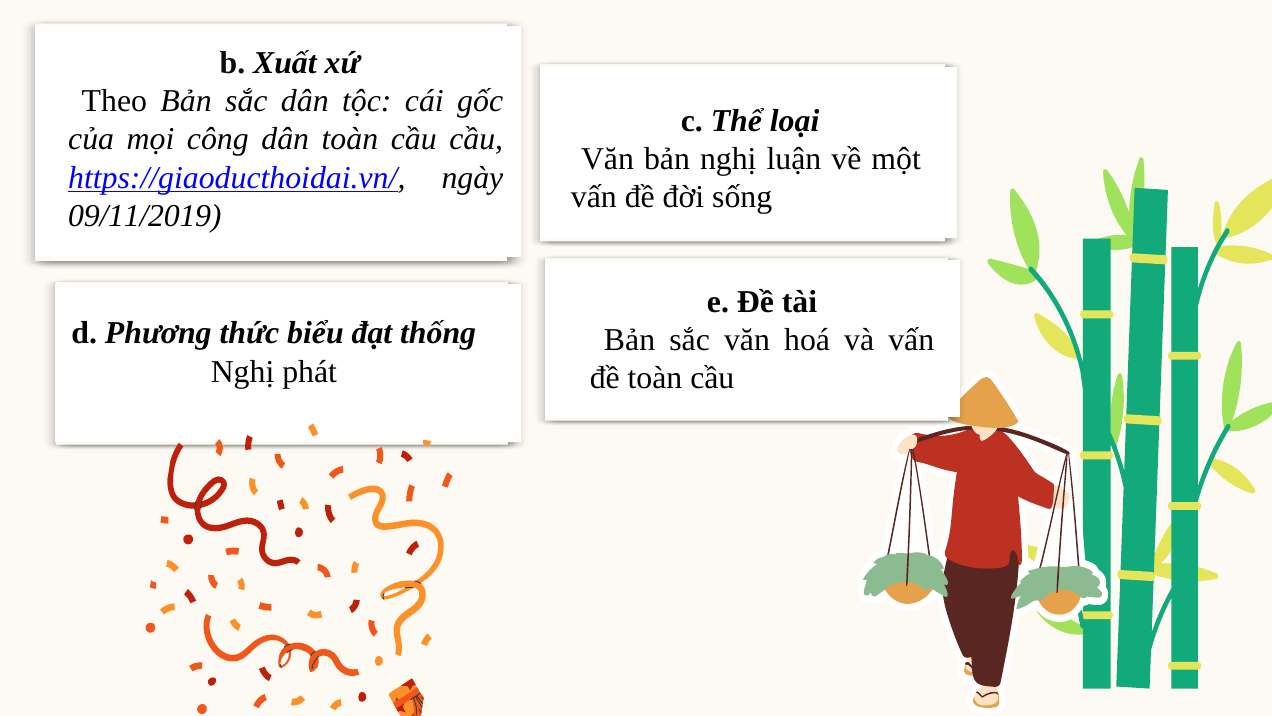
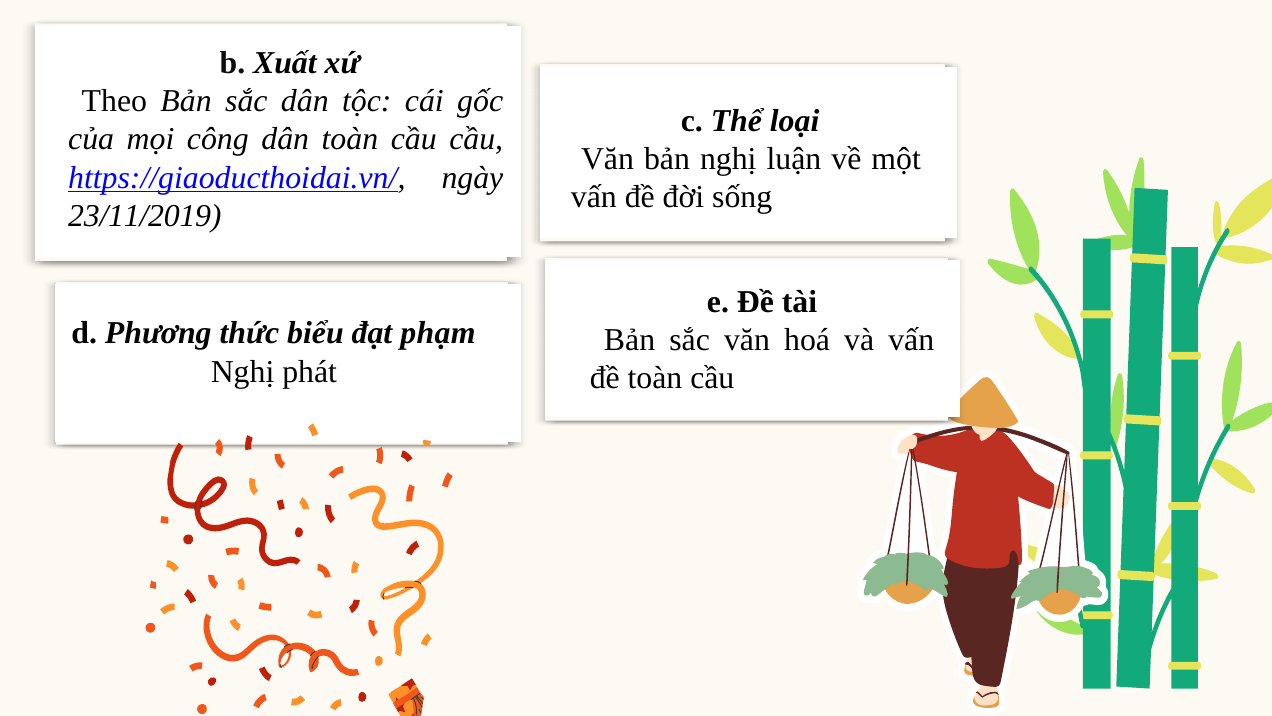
09/11/2019: 09/11/2019 -> 23/11/2019 (145, 216)
thống: thống -> phạm (438, 333)
